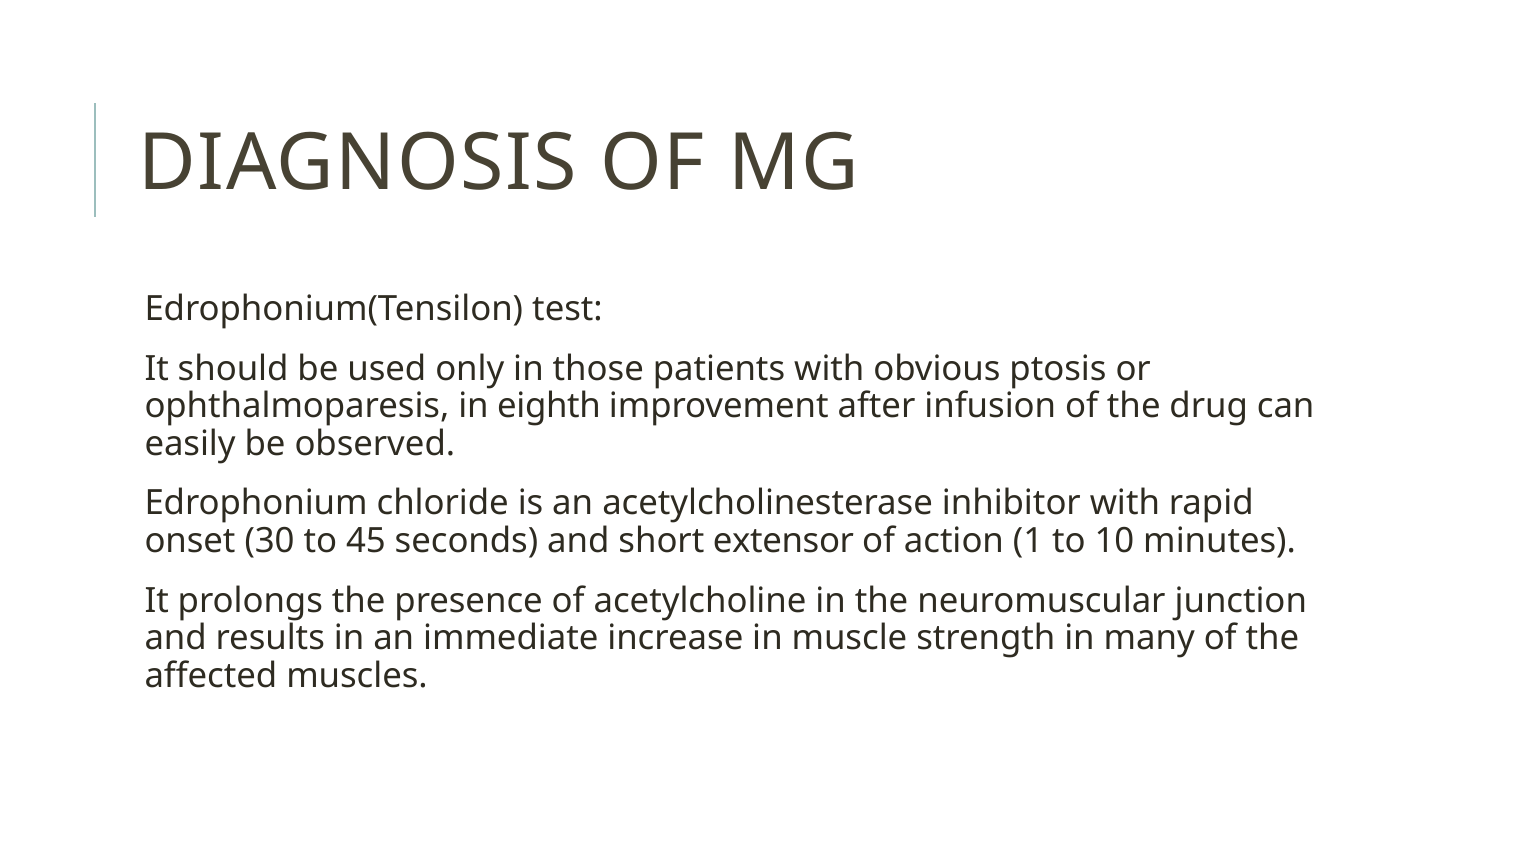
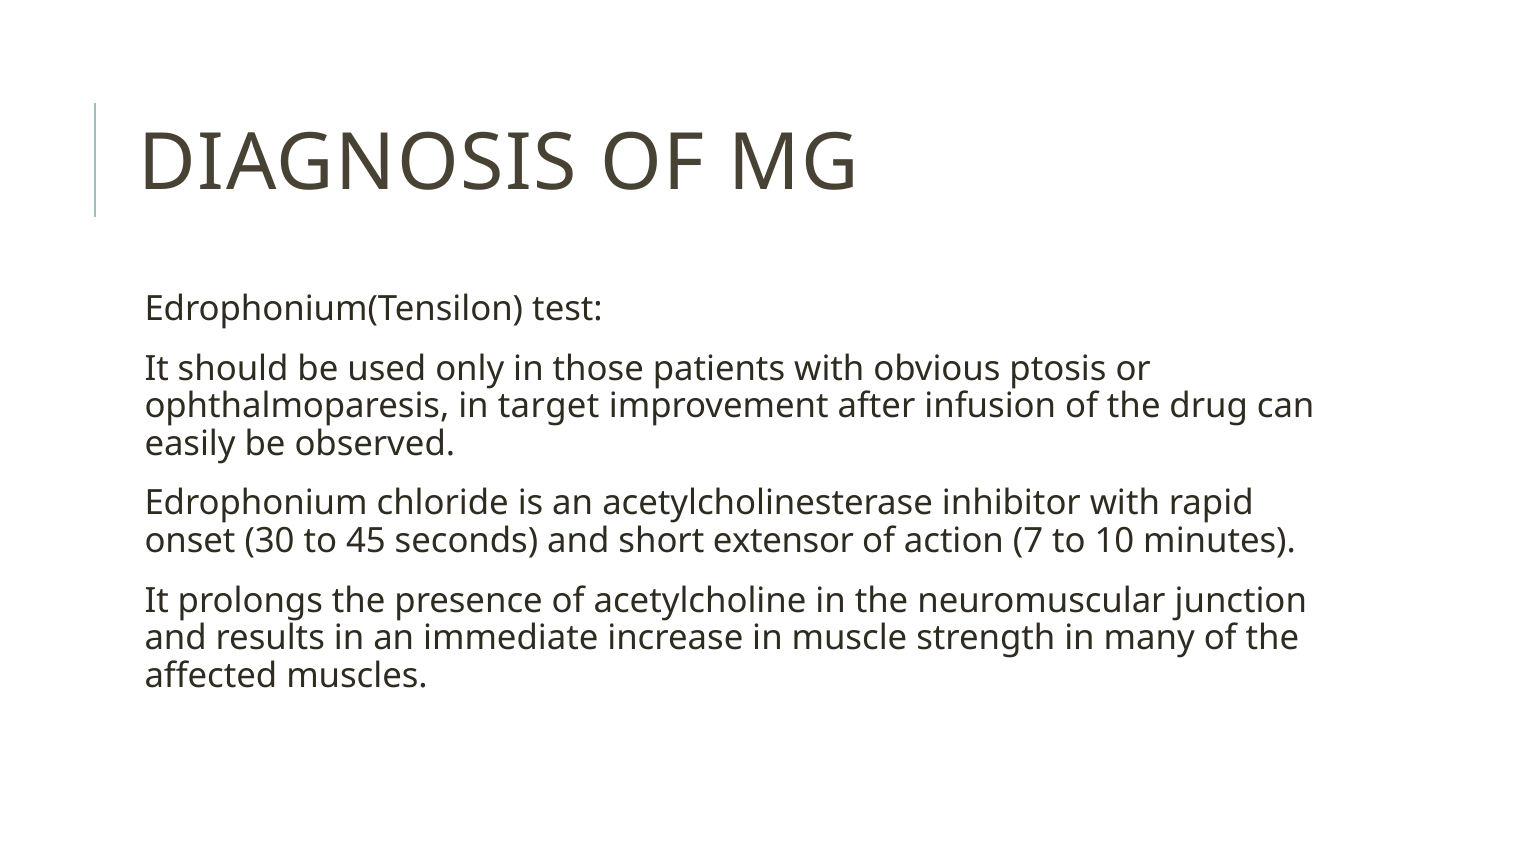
eighth: eighth -> target (549, 406)
1: 1 -> 7 (1028, 541)
